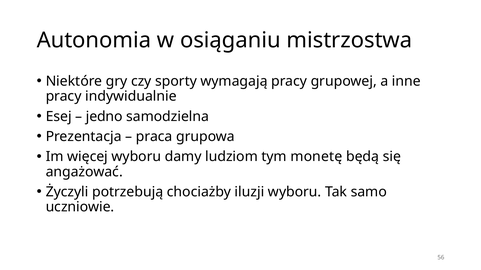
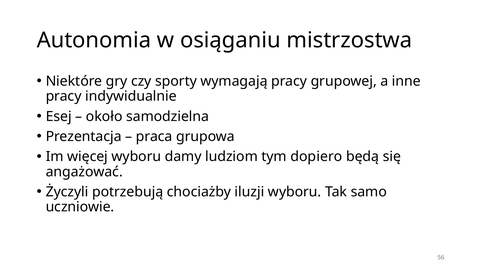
jedno: jedno -> około (104, 117)
monetę: monetę -> dopiero (316, 157)
